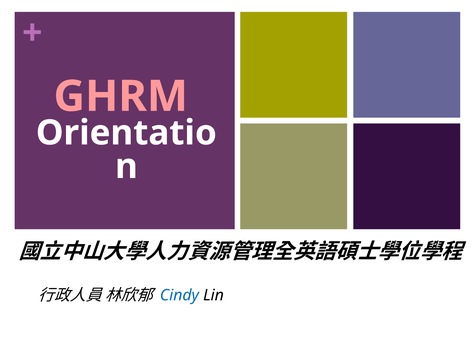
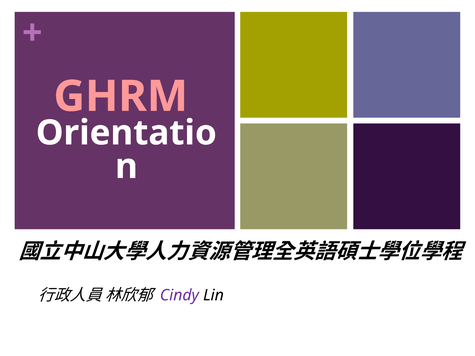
Cindy colour: blue -> purple (179, 295)
